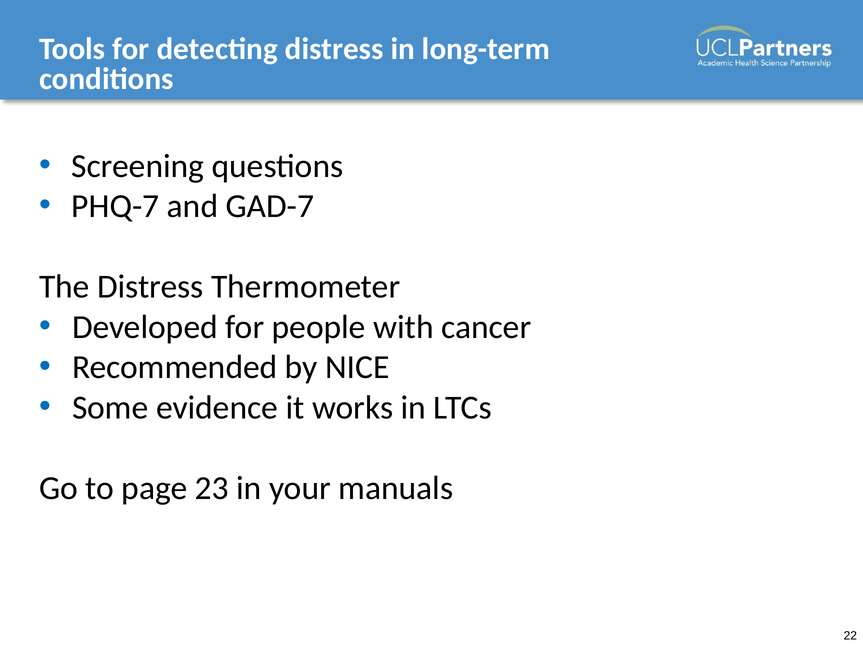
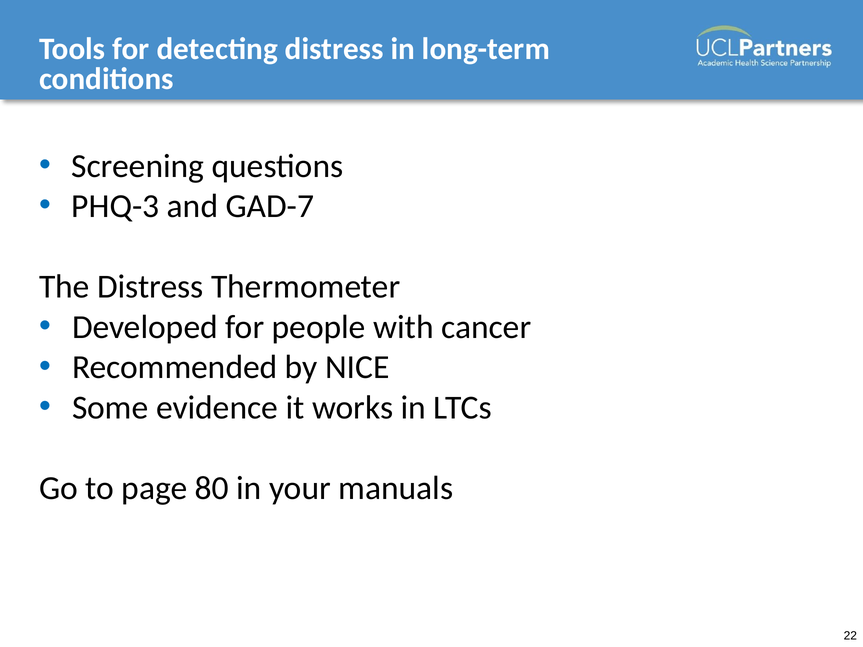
PHQ-7: PHQ-7 -> PHQ-3 (115, 206)
23: 23 -> 80 (212, 488)
